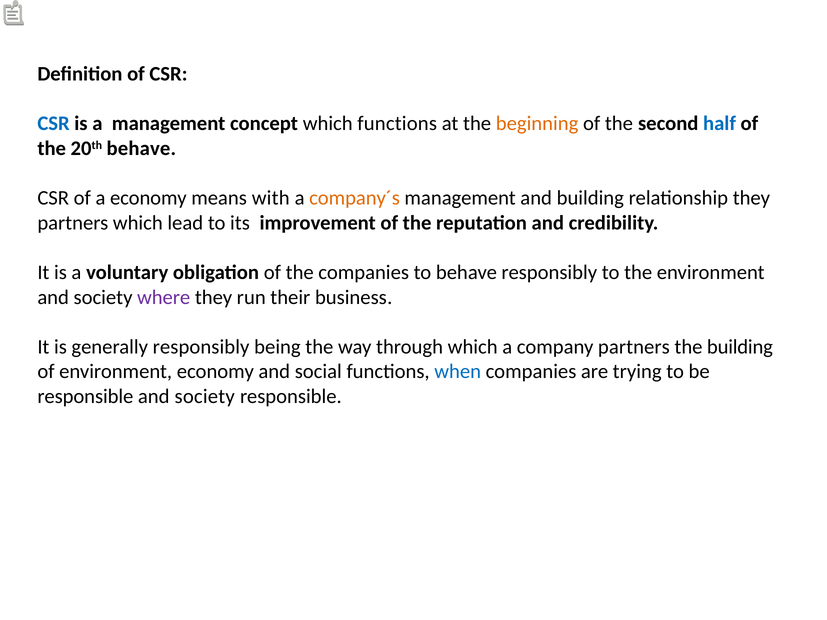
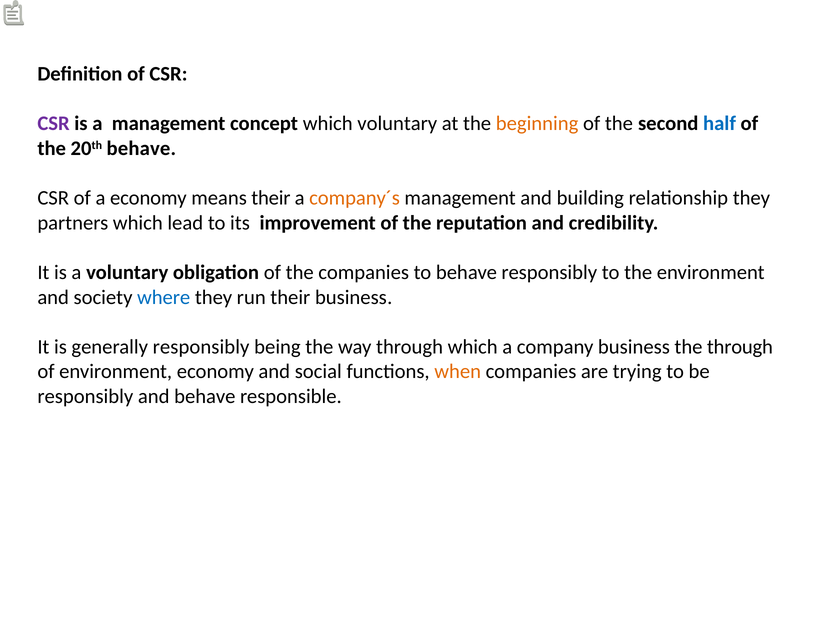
CSR colour: blue -> purple (54, 124)
which functions: functions -> voluntary (397, 124)
means with: with -> their (271, 198)
where colour: purple -> blue (164, 297)
company partners: partners -> business (634, 347)
the building: building -> through (740, 347)
when colour: blue -> orange (458, 372)
responsible: responsible -> responsibly (85, 397)
society: society -> behave (205, 397)
